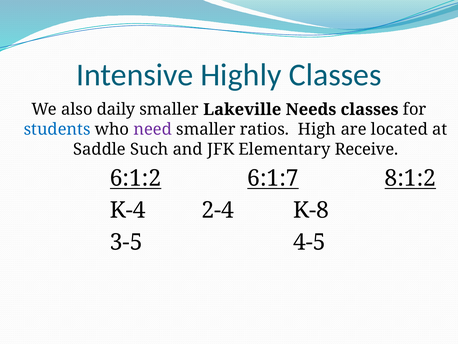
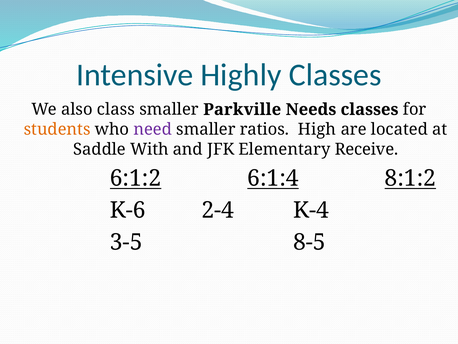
daily: daily -> class (116, 109)
Lakeville: Lakeville -> Parkville (242, 109)
students colour: blue -> orange (57, 129)
Such: Such -> With (149, 149)
6:1:7: 6:1:7 -> 6:1:4 (273, 178)
K-4: K-4 -> K-6 (128, 210)
K-8: K-8 -> K-4 (311, 210)
4-5: 4-5 -> 8-5 (309, 242)
